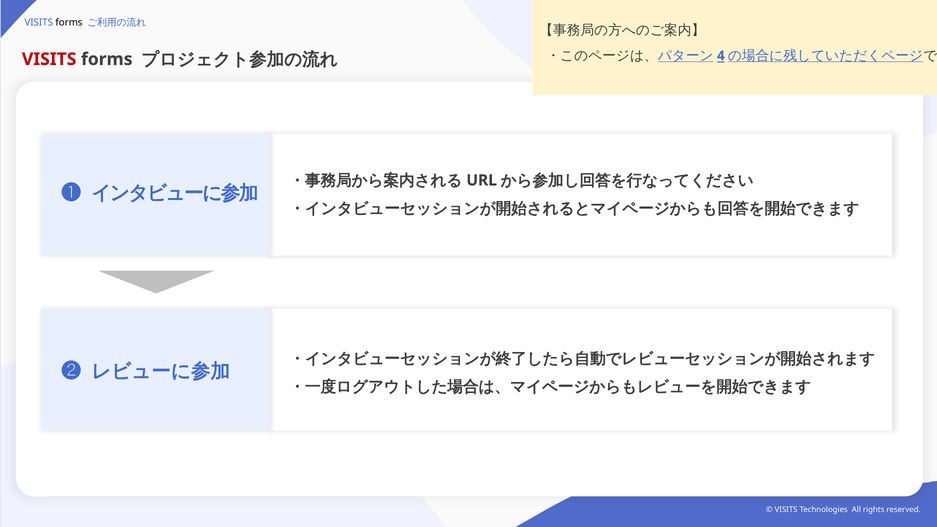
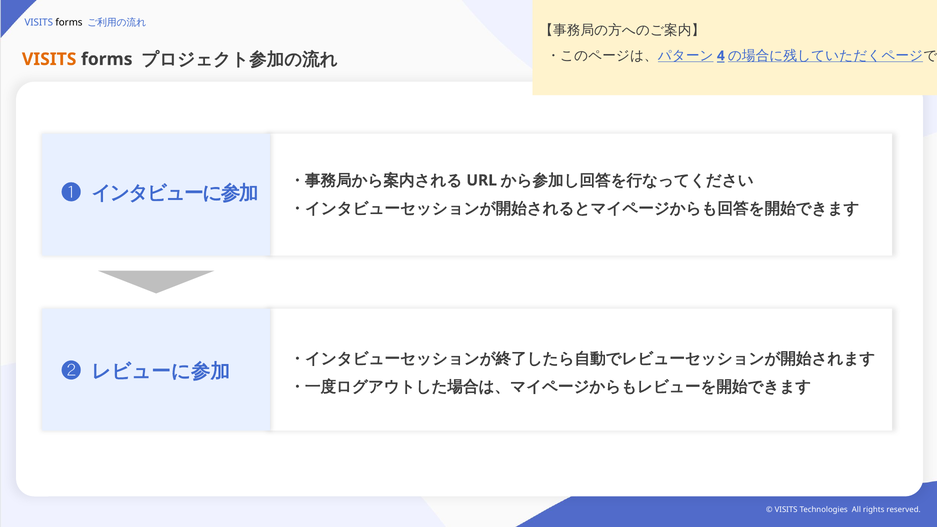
VISITS colour: red -> orange (49, 59)
